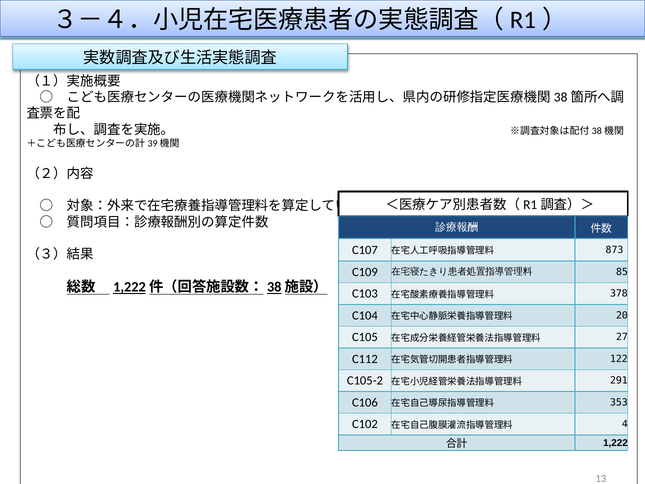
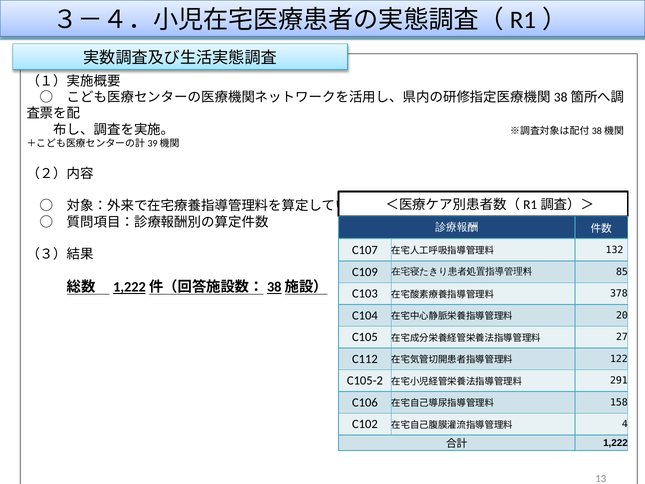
873: 873 -> 132 (614, 250)
353: 353 -> 158 (619, 402)
